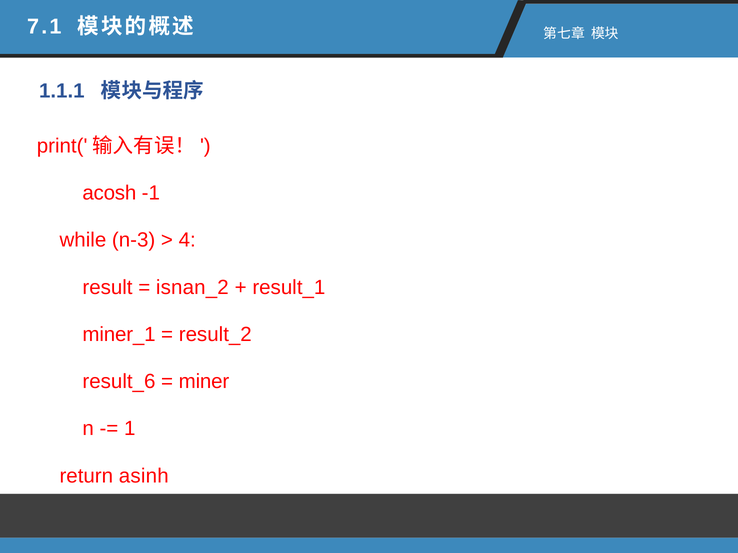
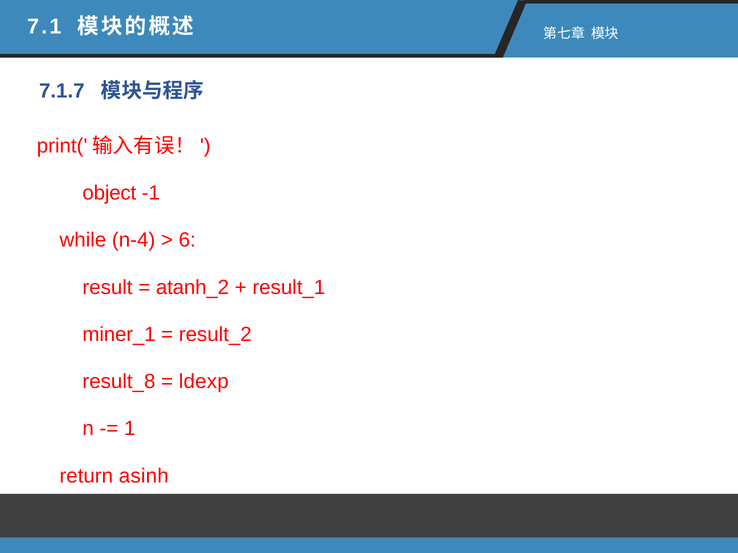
1.1.1: 1.1.1 -> 7.1.7 (62, 91)
acosh: acosh -> object (109, 193)
n-3: n-3 -> n-4 (134, 240)
4: 4 -> 6 (187, 240)
isnan_2: isnan_2 -> atanh_2 (193, 288)
result_6: result_6 -> result_8 (119, 382)
miner: miner -> ldexp (204, 382)
